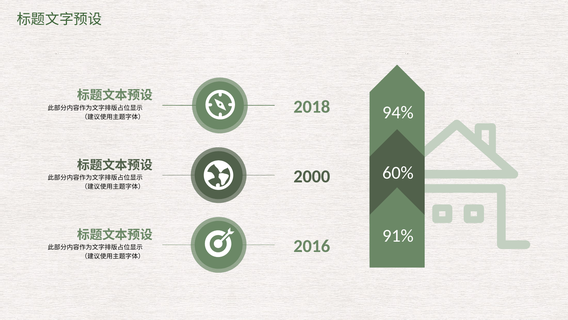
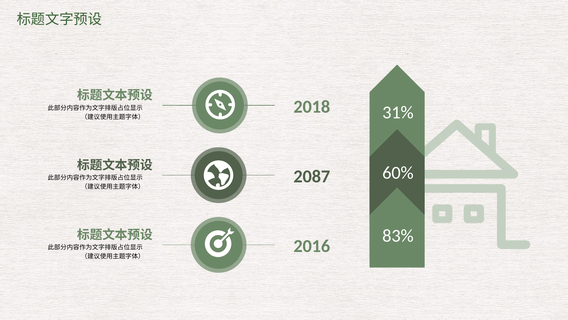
94%: 94% -> 31% (398, 112)
2000: 2000 -> 2087 (312, 176)
91%: 91% -> 83% (398, 235)
